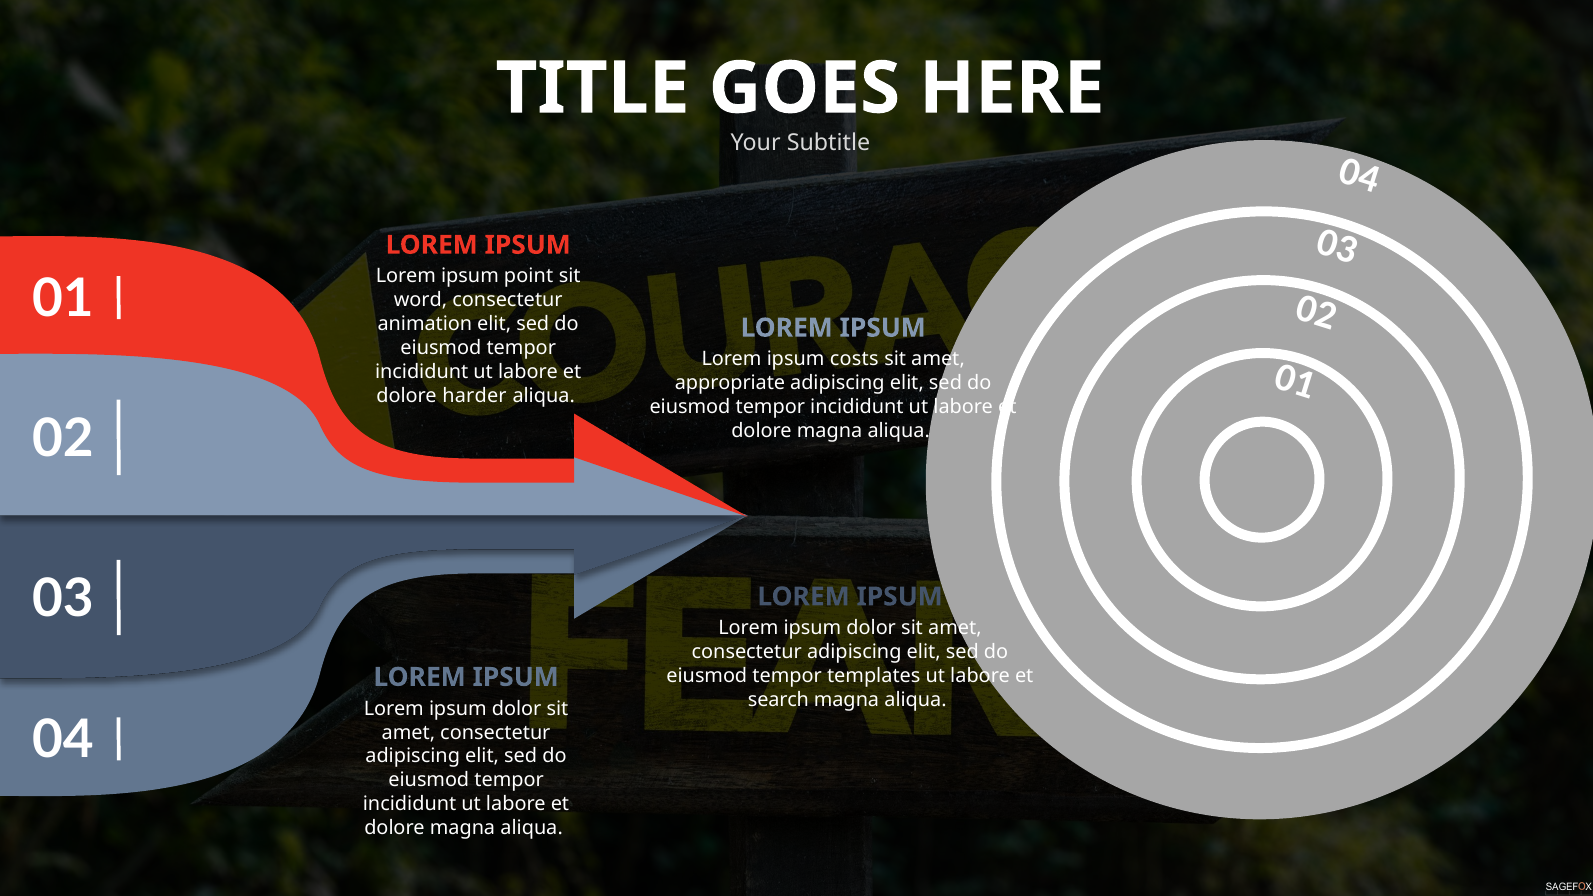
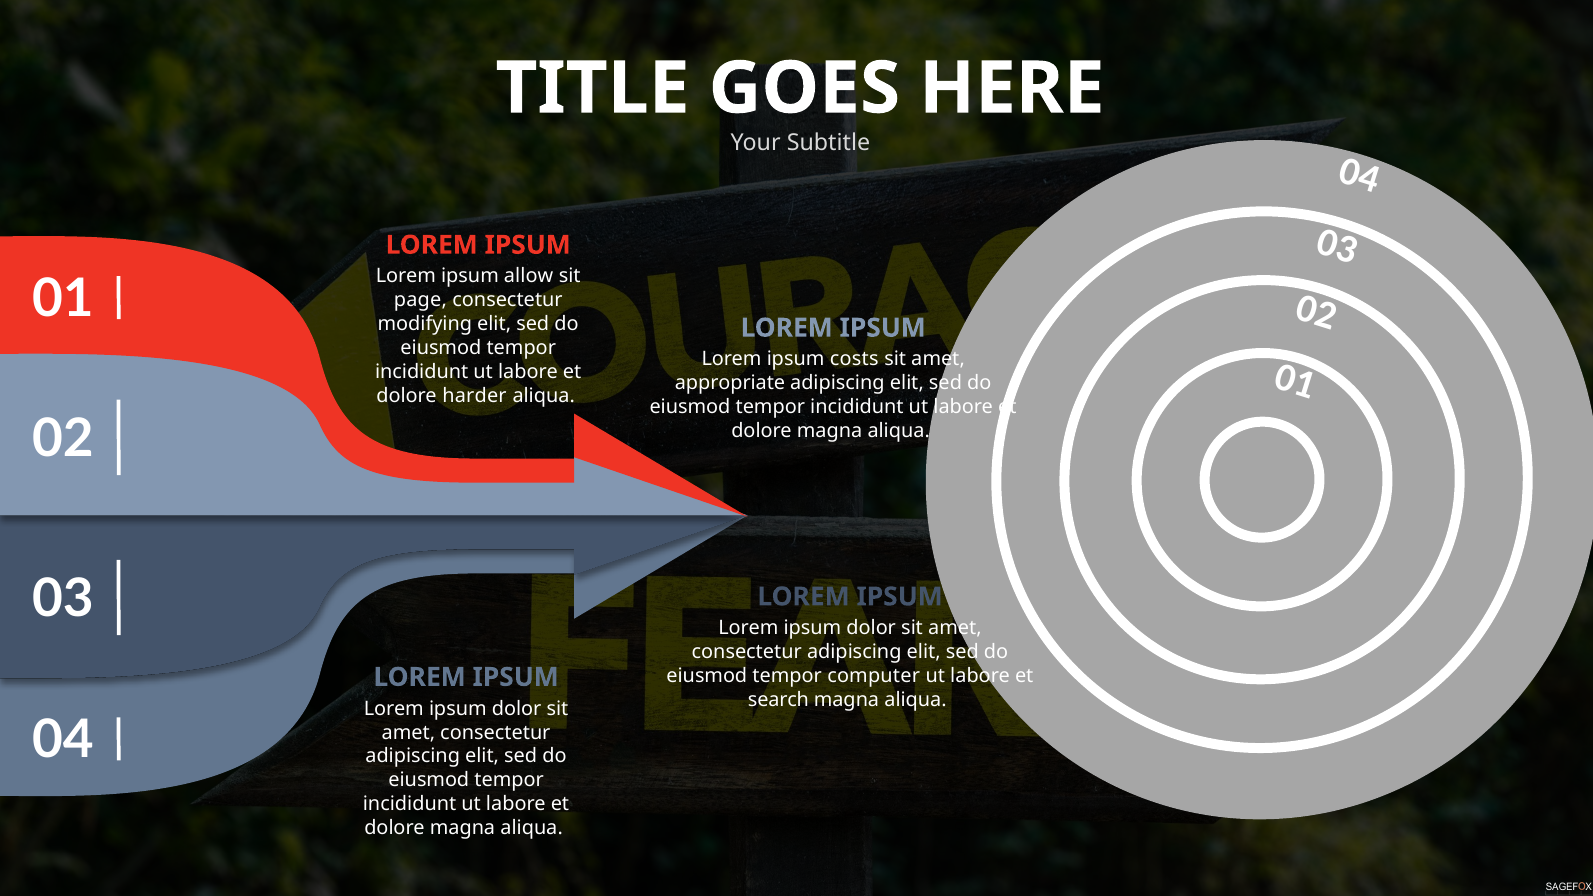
point: point -> allow (529, 276)
word: word -> page (420, 300)
animation: animation -> modifying (425, 324)
templates: templates -> computer (874, 676)
